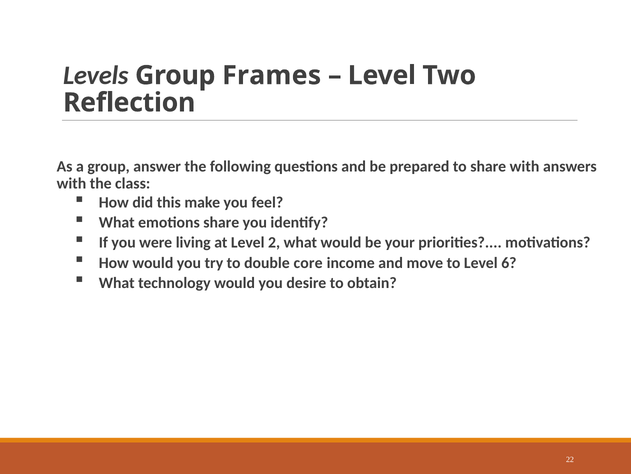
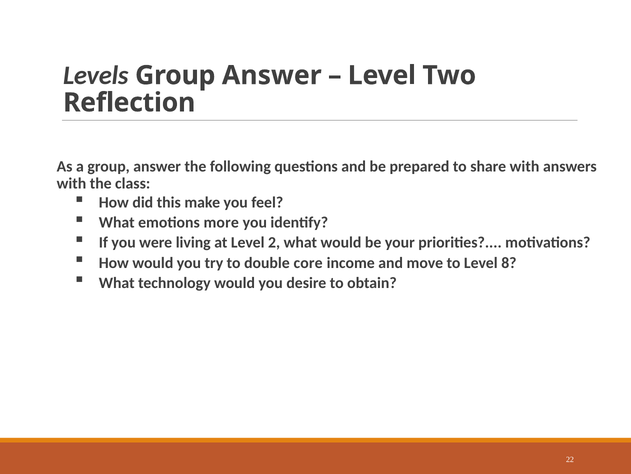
Levels Group Frames: Frames -> Answer (272, 75)
emotions share: share -> more (221, 222)
6: 6 -> 8 (509, 262)
